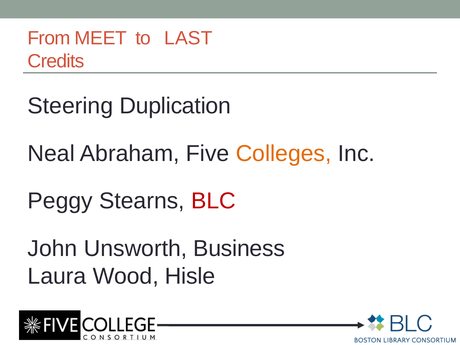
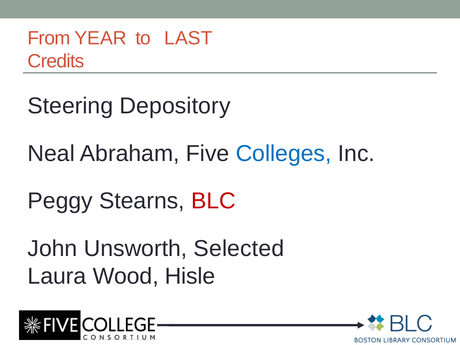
MEET: MEET -> YEAR (101, 38)
Duplication: Duplication -> Depository (175, 106)
Colleges colour: orange -> blue (284, 153)
Business: Business -> Selected (239, 248)
